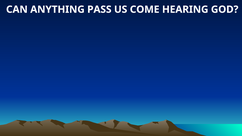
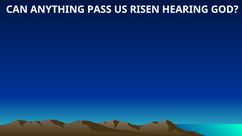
COME: COME -> RISEN (145, 9)
